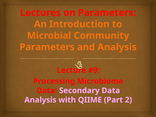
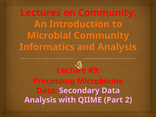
on Parameters: Parameters -> Community (107, 13)
Parameters: Parameters -> Informatics (47, 47)
